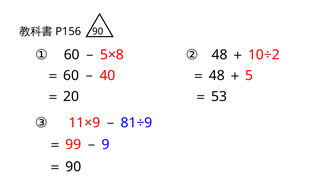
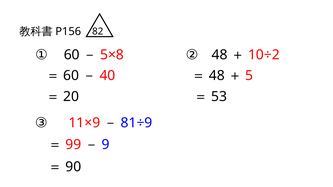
90: 90 -> 82 (98, 31)
